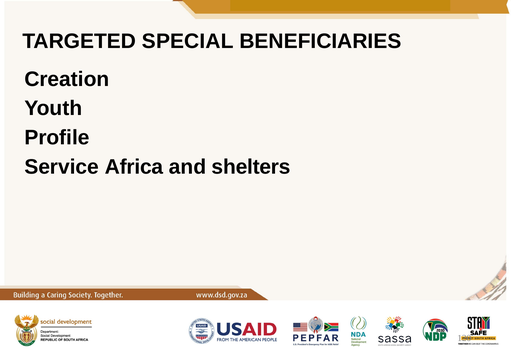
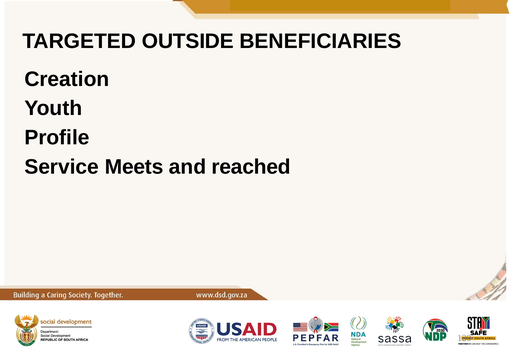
SPECIAL: SPECIAL -> OUTSIDE (188, 41)
Africa: Africa -> Meets (134, 167)
shelters: shelters -> reached (251, 167)
